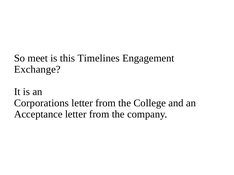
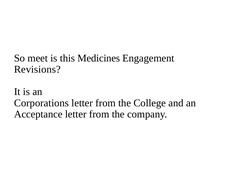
Timelines: Timelines -> Medicines (99, 58)
Exchange: Exchange -> Revisions (37, 70)
